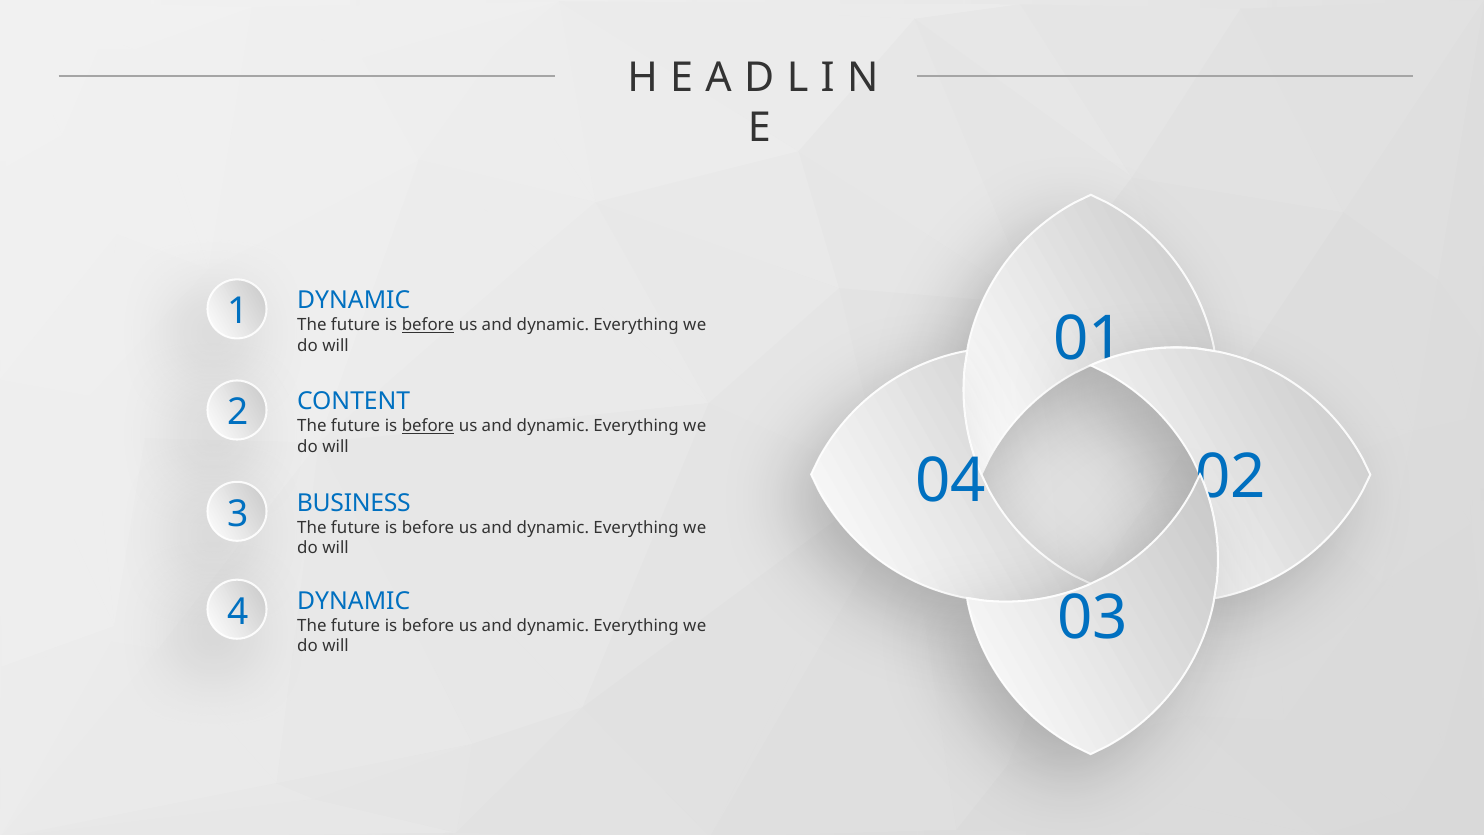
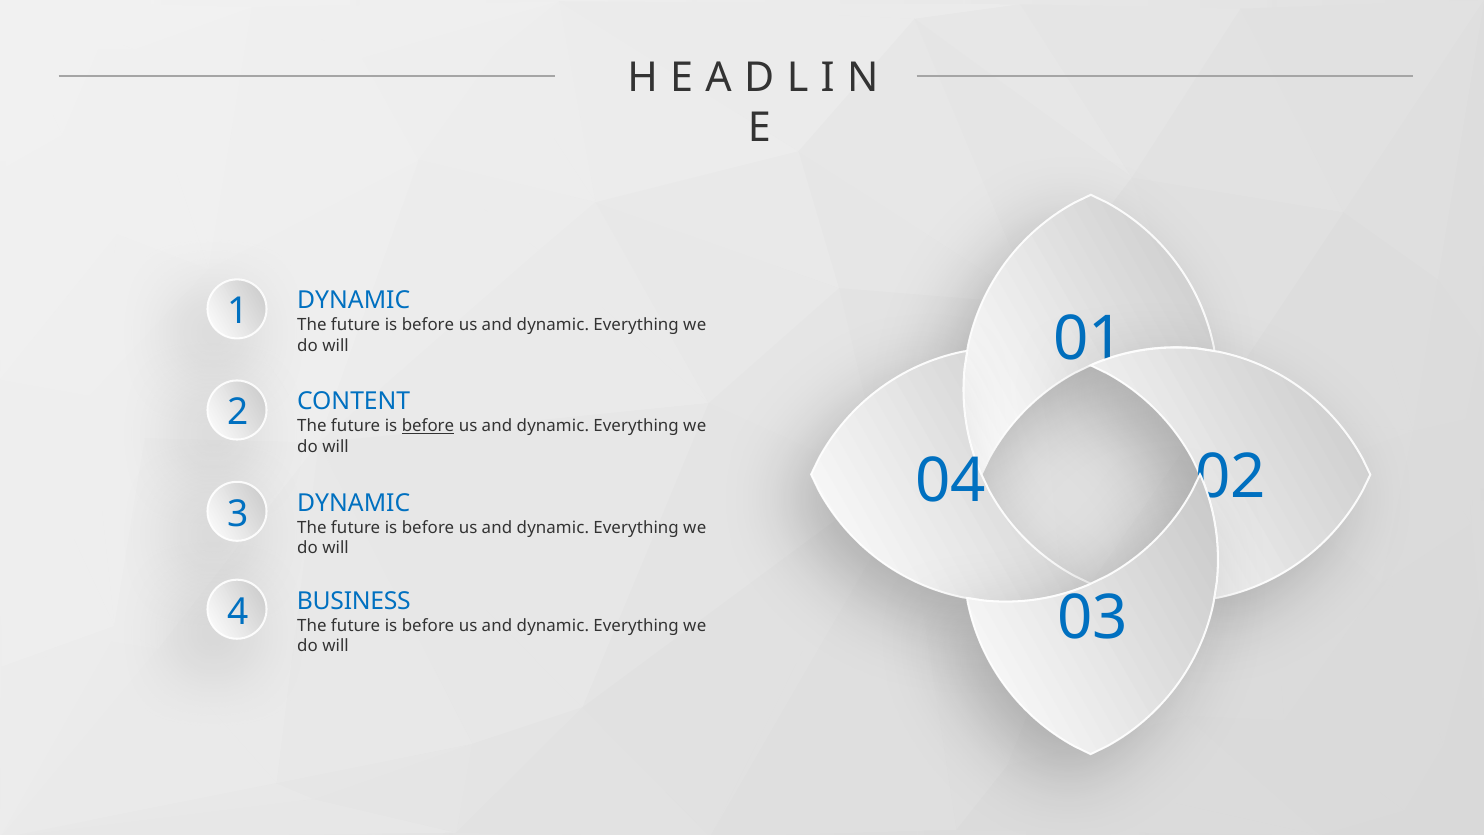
before underline: present -> none (428, 325)
BUSINESS: BUSINESS -> DYNAMIC (354, 503)
4 DYNAMIC: DYNAMIC -> BUSINESS (354, 601)
